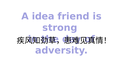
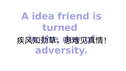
strong: strong -> turned (60, 28)
